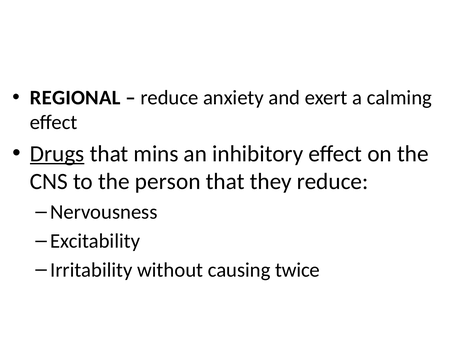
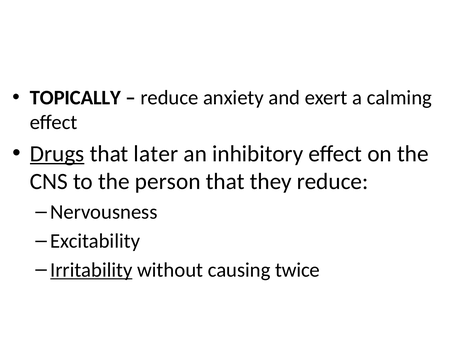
REGIONAL: REGIONAL -> TOPICALLY (75, 98)
mins: mins -> later (156, 154)
Irritability underline: none -> present (91, 270)
